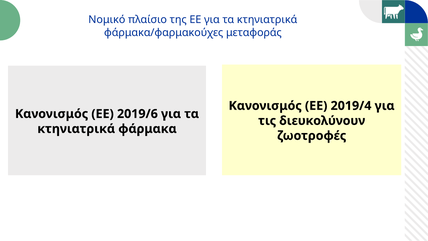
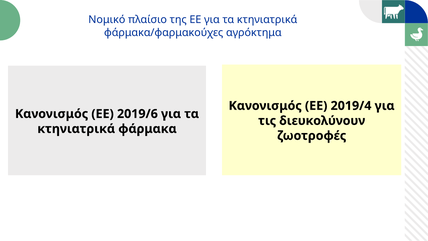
μεταφοράς: μεταφοράς -> αγρόκτημα (254, 33)
